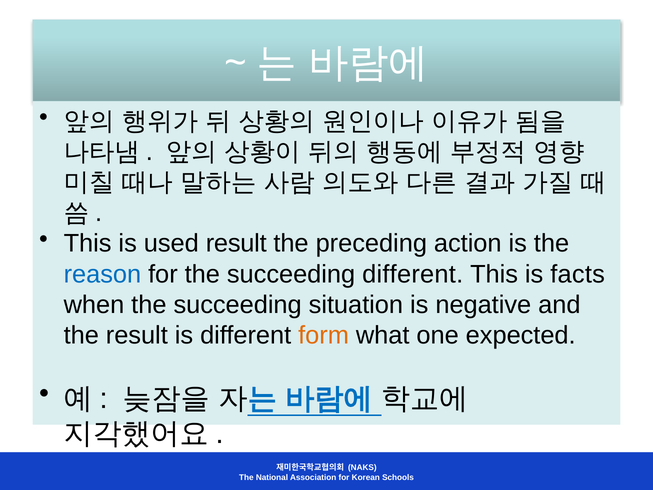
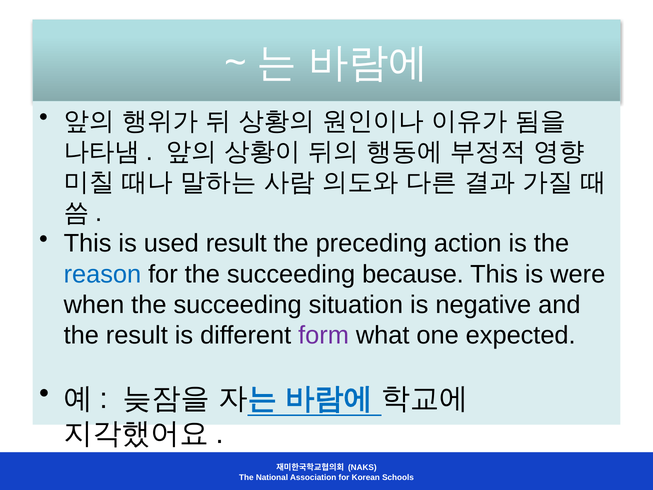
succeeding different: different -> because (413, 274)
facts: facts -> were (578, 274)
form colour: orange -> purple (324, 335)
